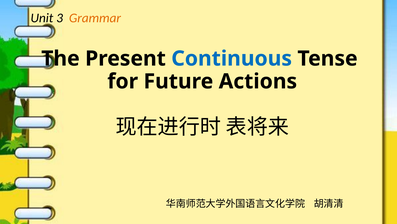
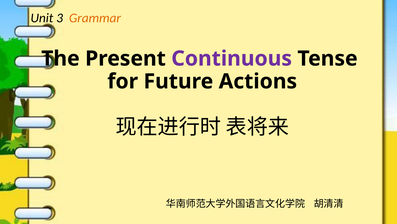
Continuous colour: blue -> purple (232, 58)
